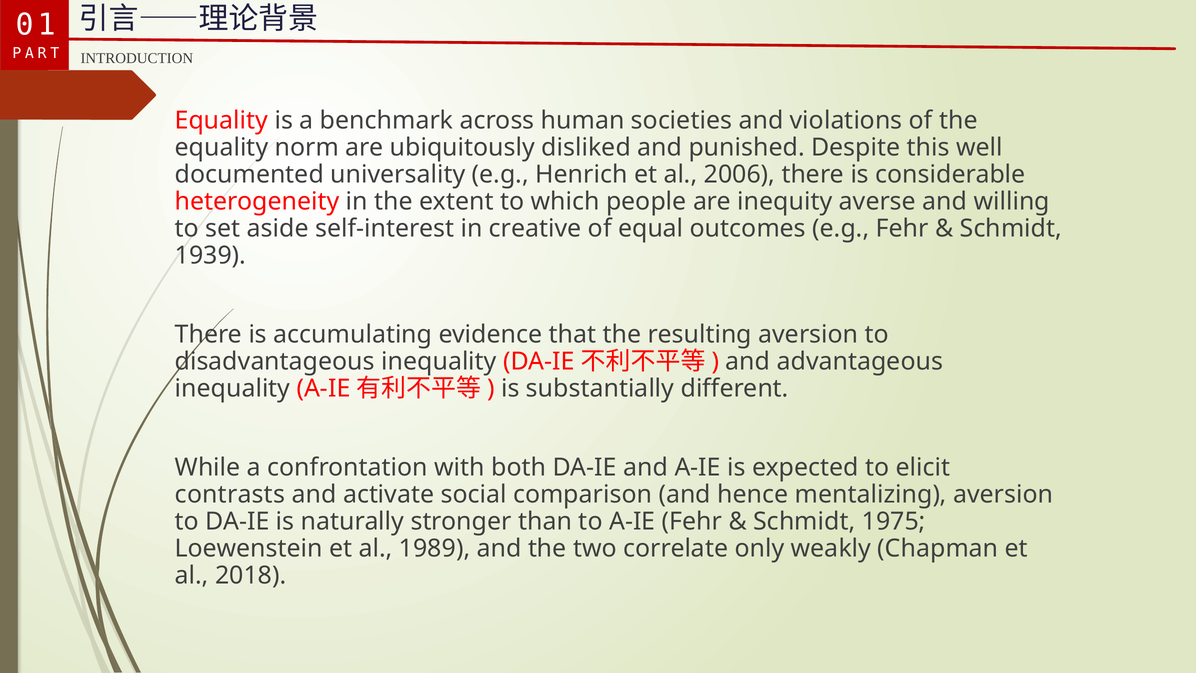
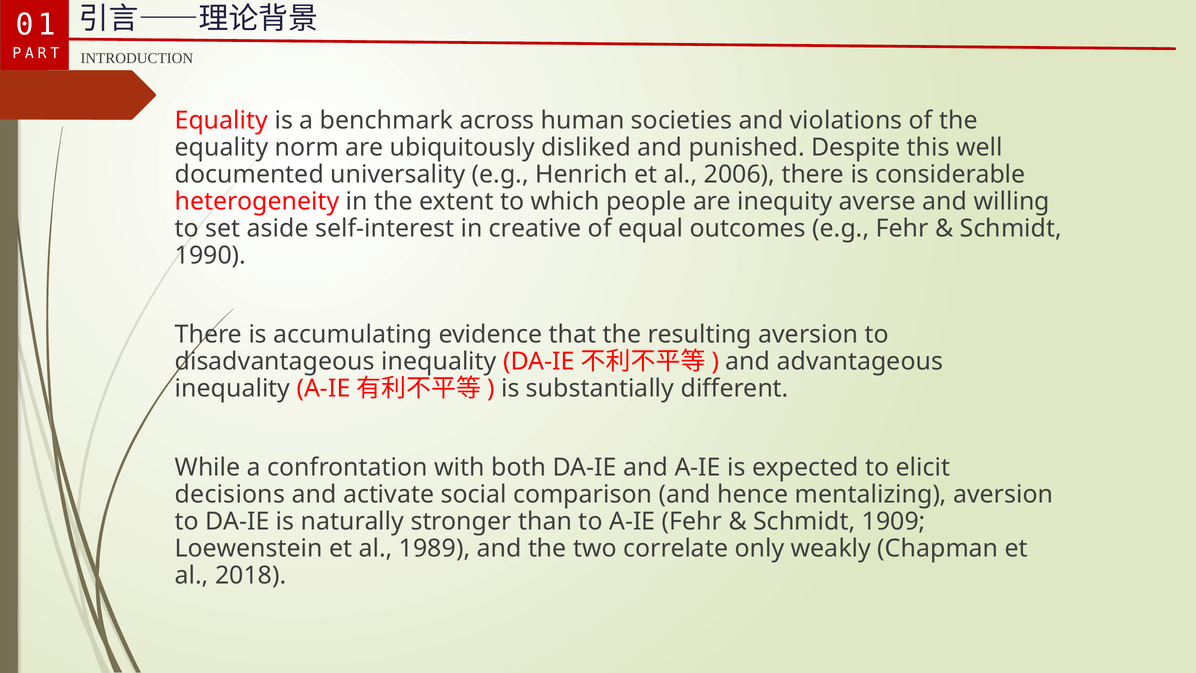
1939: 1939 -> 1990 (210, 255)
contrasts: contrasts -> decisions (230, 494)
1975: 1975 -> 1909 (894, 521)
